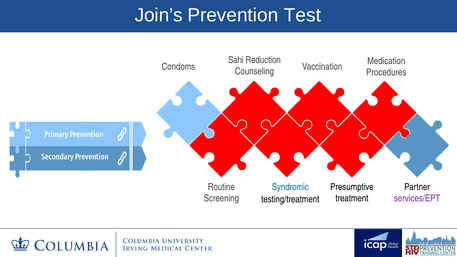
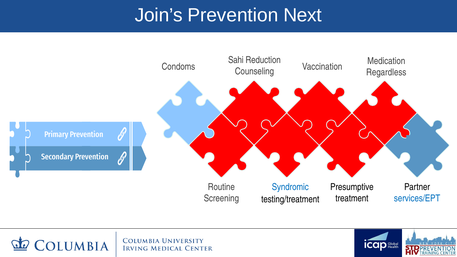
Test: Test -> Next (303, 15)
Procedures: Procedures -> Regardless (386, 72)
services/EPT colour: purple -> blue (417, 199)
